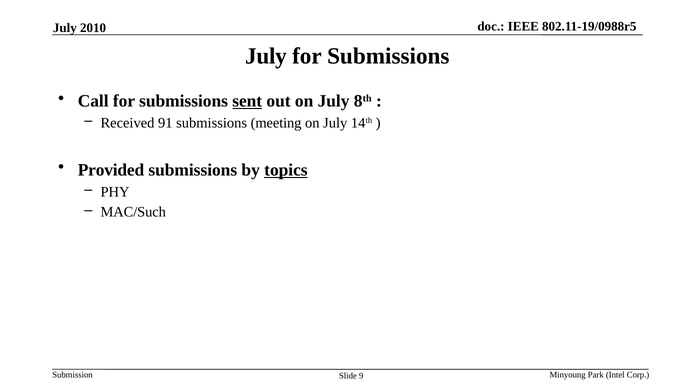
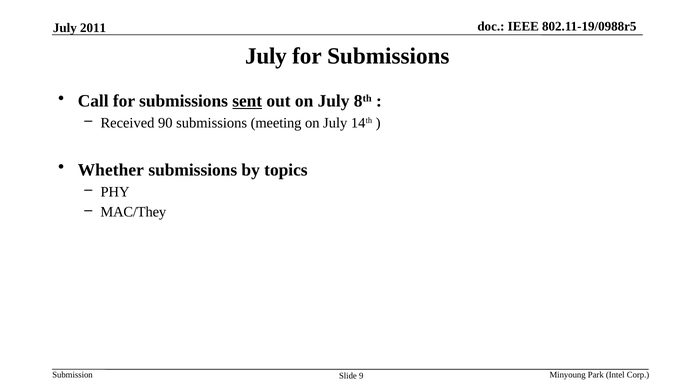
2010: 2010 -> 2011 (93, 28)
91: 91 -> 90 (165, 123)
Provided: Provided -> Whether (111, 170)
topics underline: present -> none (286, 170)
MAC/Such: MAC/Such -> MAC/They (133, 212)
